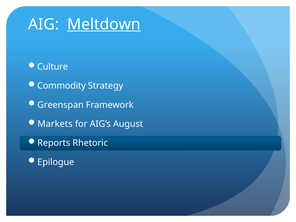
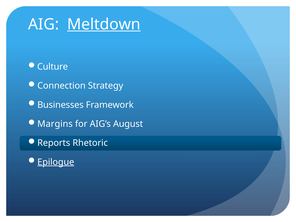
Commodity: Commodity -> Connection (61, 86)
Greenspan: Greenspan -> Businesses (60, 105)
Markets: Markets -> Margins (55, 124)
Epilogue underline: none -> present (56, 162)
